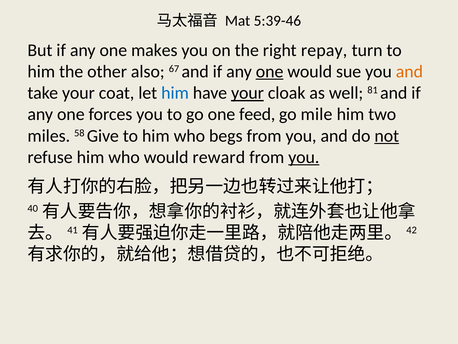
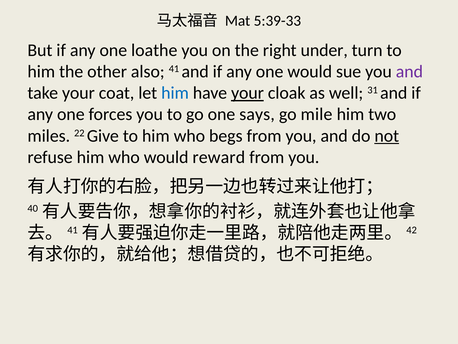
5:39-46: 5:39-46 -> 5:39-33 (277, 21)
makes: makes -> loathe (154, 50)
repay: repay -> under (324, 50)
67: 67 -> 41 (174, 69)
one underline: present -> none (270, 71)
and colour: orange -> purple (409, 71)
81: 81 -> 31 (373, 90)
feed: feed -> says (257, 114)
58: 58 -> 22 (79, 133)
you underline: present -> none (304, 157)
